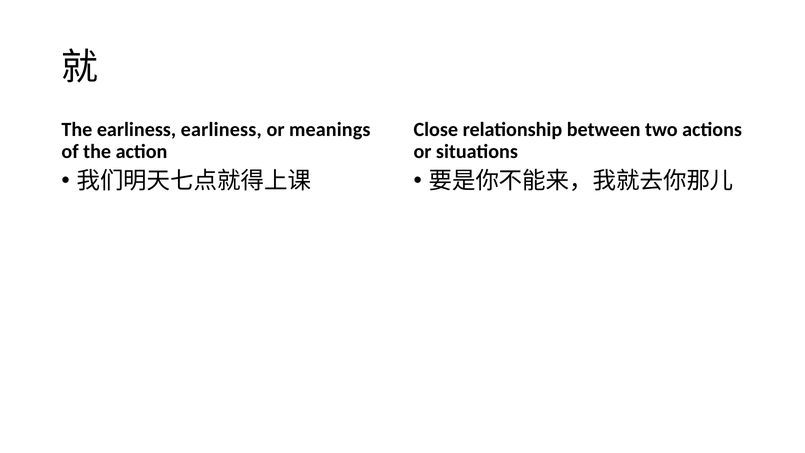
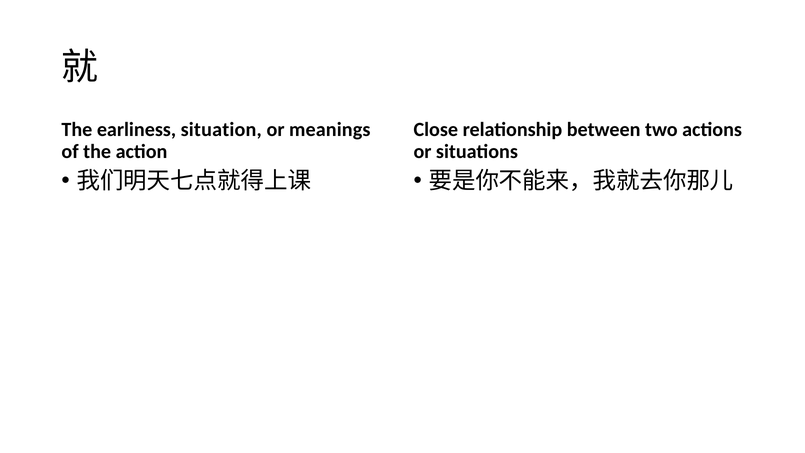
earliness earliness: earliness -> situation (221, 130)
